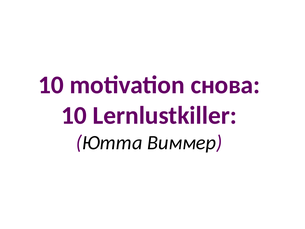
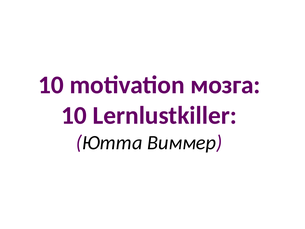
снова: снова -> мозга (225, 85)
